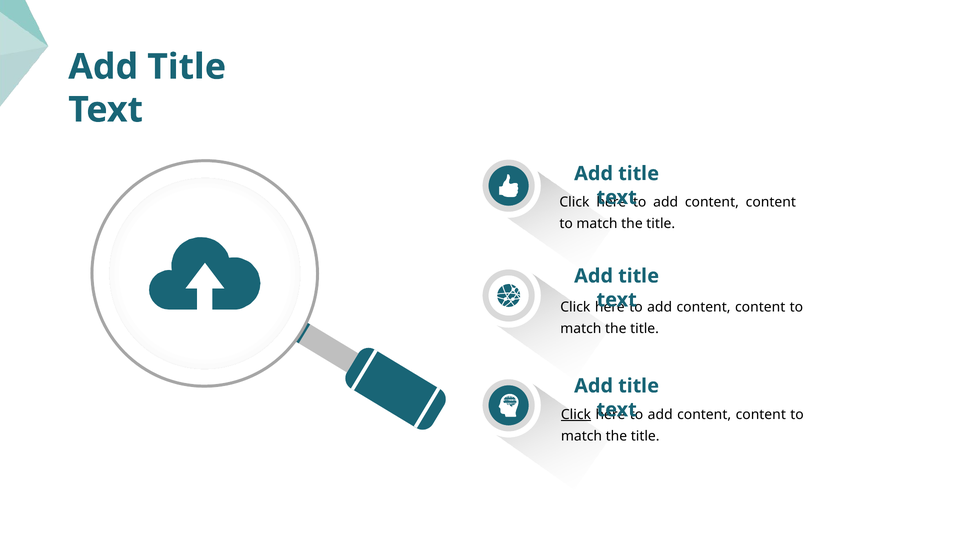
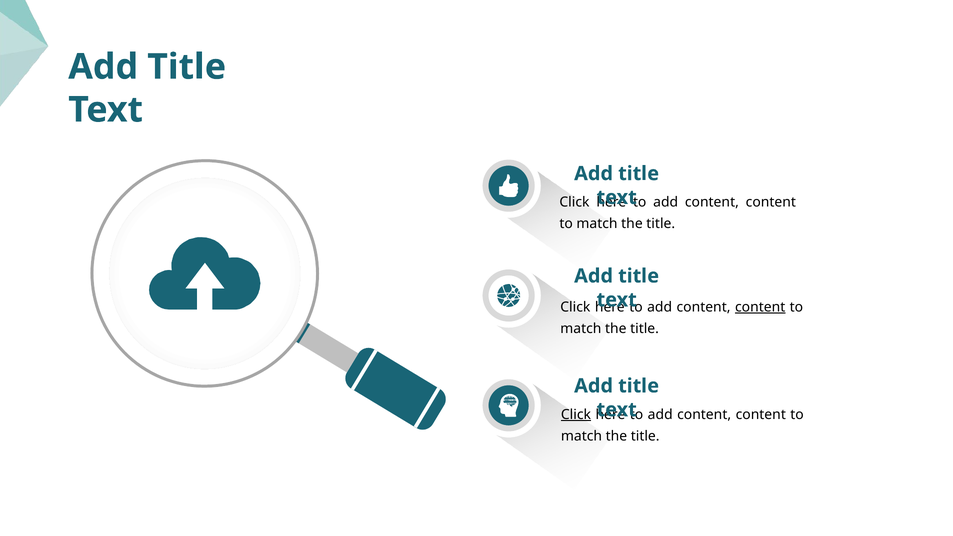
content underline: none -> present (760, 307)
